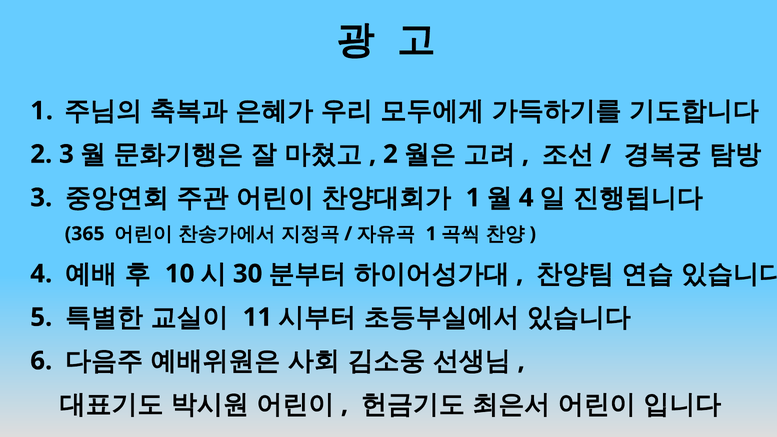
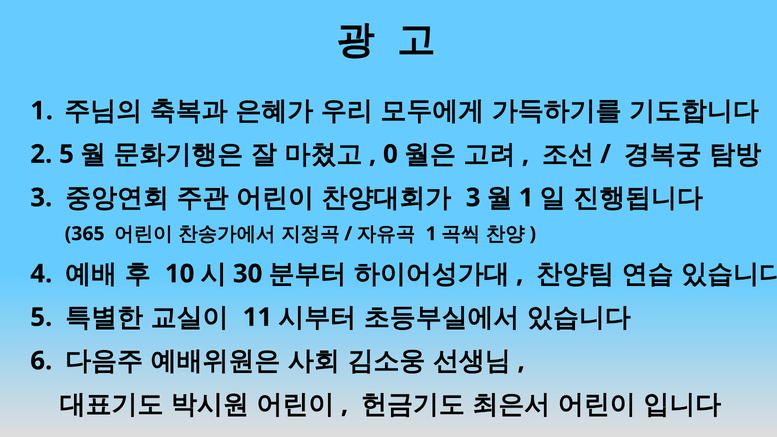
2 3: 3 -> 5 (66, 154)
2: 2 -> 0 (390, 154)
1: 1 -> 3 (473, 198)
4: 4 -> 1 (526, 198)
